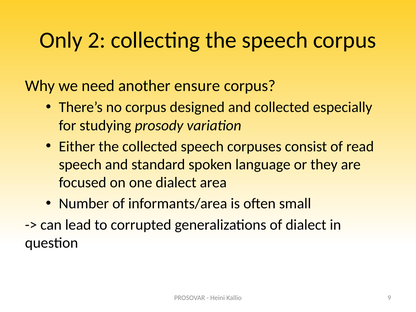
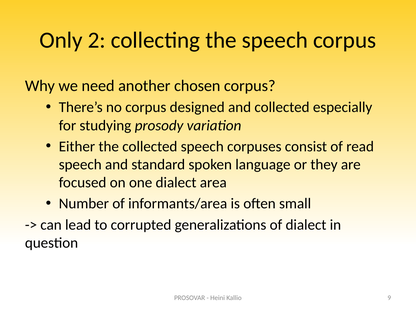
ensure: ensure -> chosen (197, 86)
